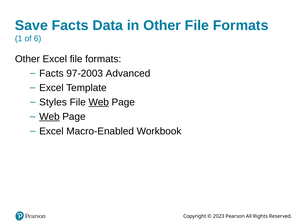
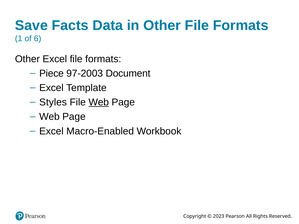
Facts: Facts -> Piece (51, 73)
Advanced: Advanced -> Document (128, 73)
Web underline: present -> none (49, 117)
